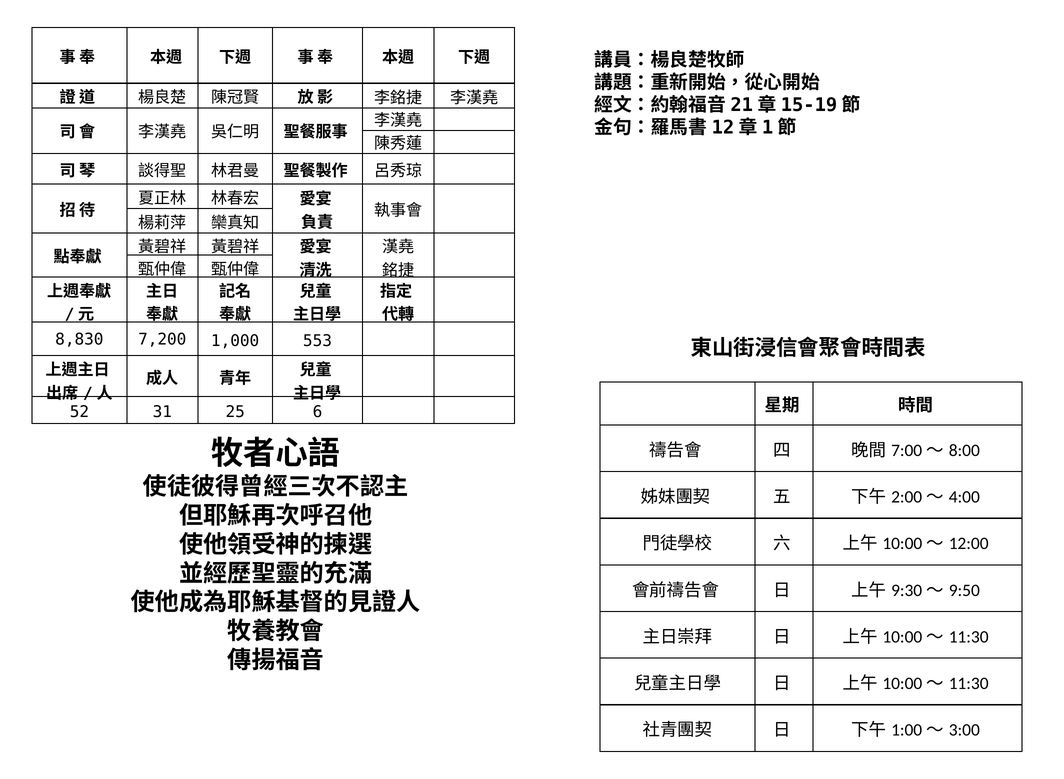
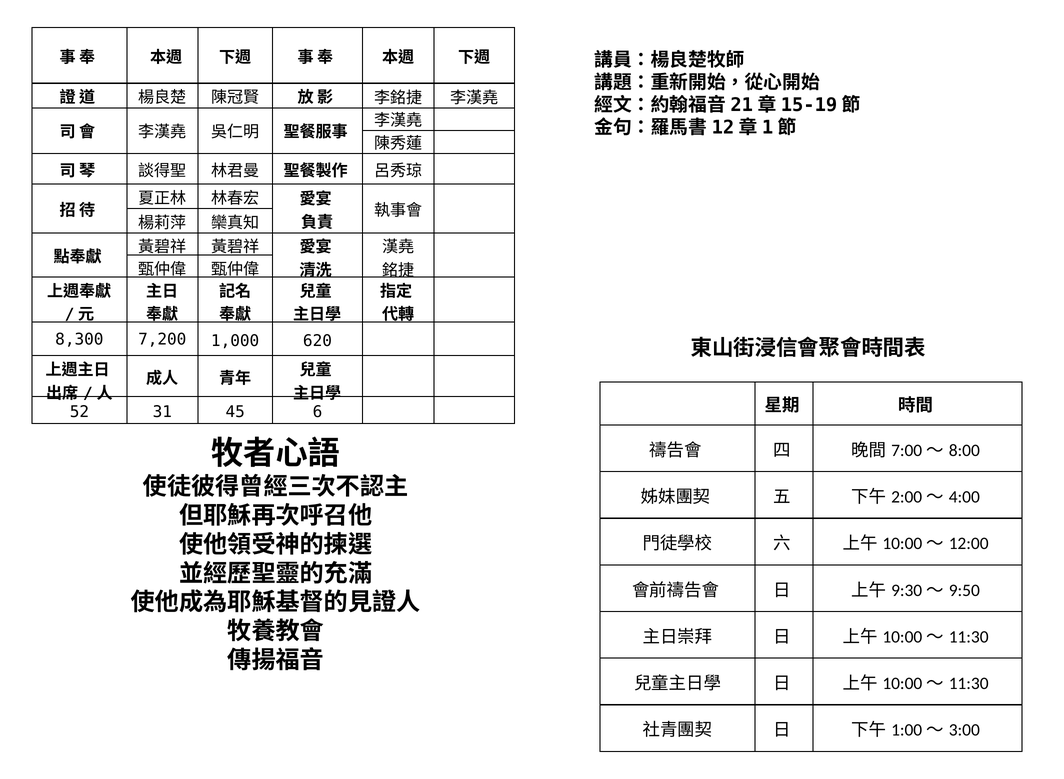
8,830: 8,830 -> 8,300 (79, 340)
553: 553 -> 620 (317, 341)
25: 25 -> 45 (235, 412)
